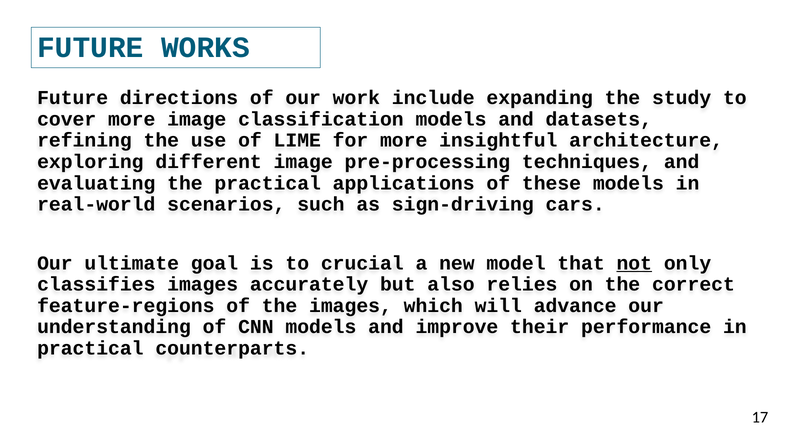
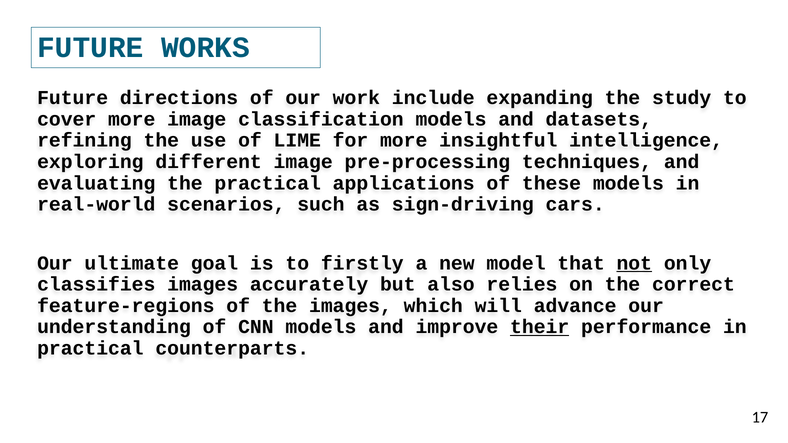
architecture: architecture -> intelligence (646, 141)
crucial: crucial -> firstly (362, 263)
their underline: none -> present (540, 327)
